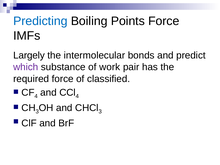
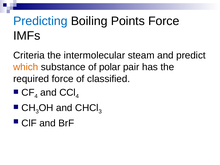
Largely: Largely -> Criteria (29, 55)
bonds: bonds -> steam (141, 55)
which colour: purple -> orange (26, 67)
work: work -> polar (110, 67)
